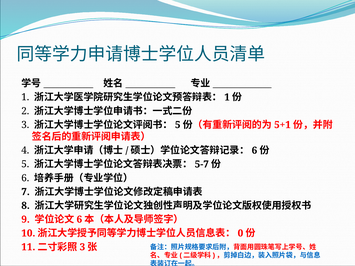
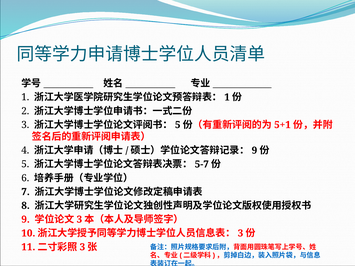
6: 6 -> 9 (254, 151)
6: 6 -> 3 (79, 220)
0: 0 -> 3 (240, 233)
